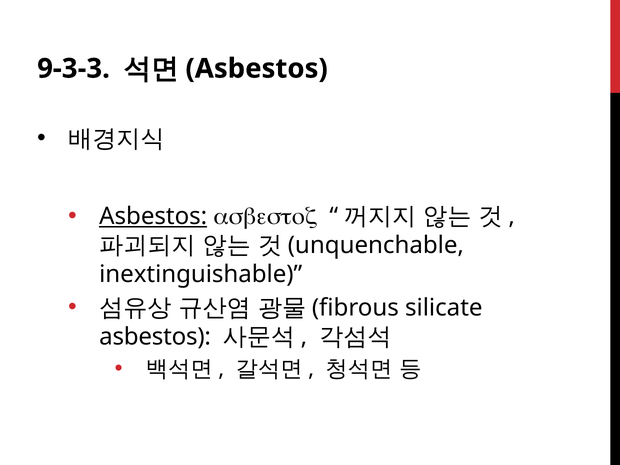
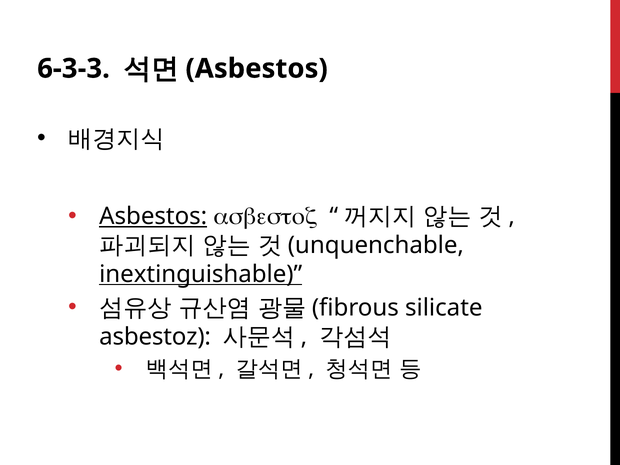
9-3-3: 9-3-3 -> 6-3-3 (74, 69)
inextinguishable underline: none -> present (201, 274)
asbestos: asbestos -> asbestoz (155, 337)
